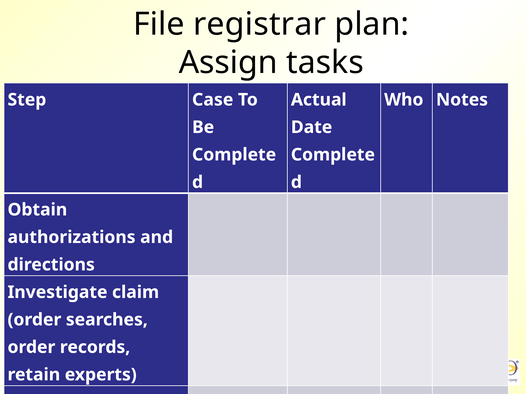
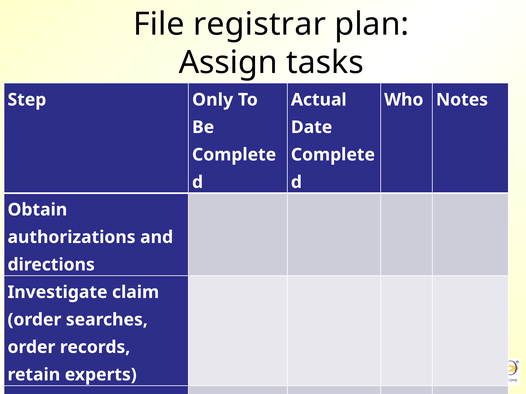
Case: Case -> Only (213, 100)
